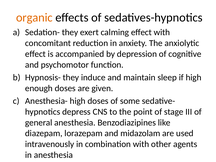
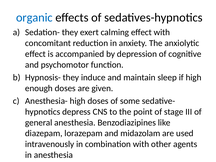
organic colour: orange -> blue (34, 18)
